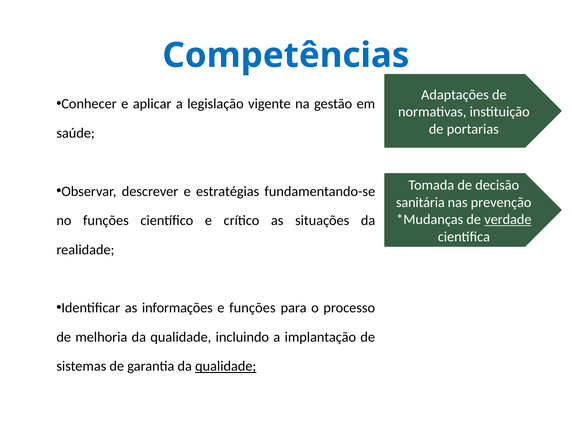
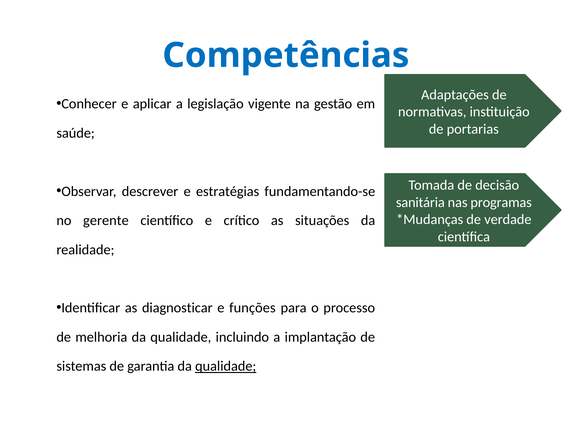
prevenção: prevenção -> programas (501, 202)
verdade underline: present -> none (508, 220)
no funções: funções -> gerente (106, 220)
informações: informações -> diagnosticar (177, 308)
